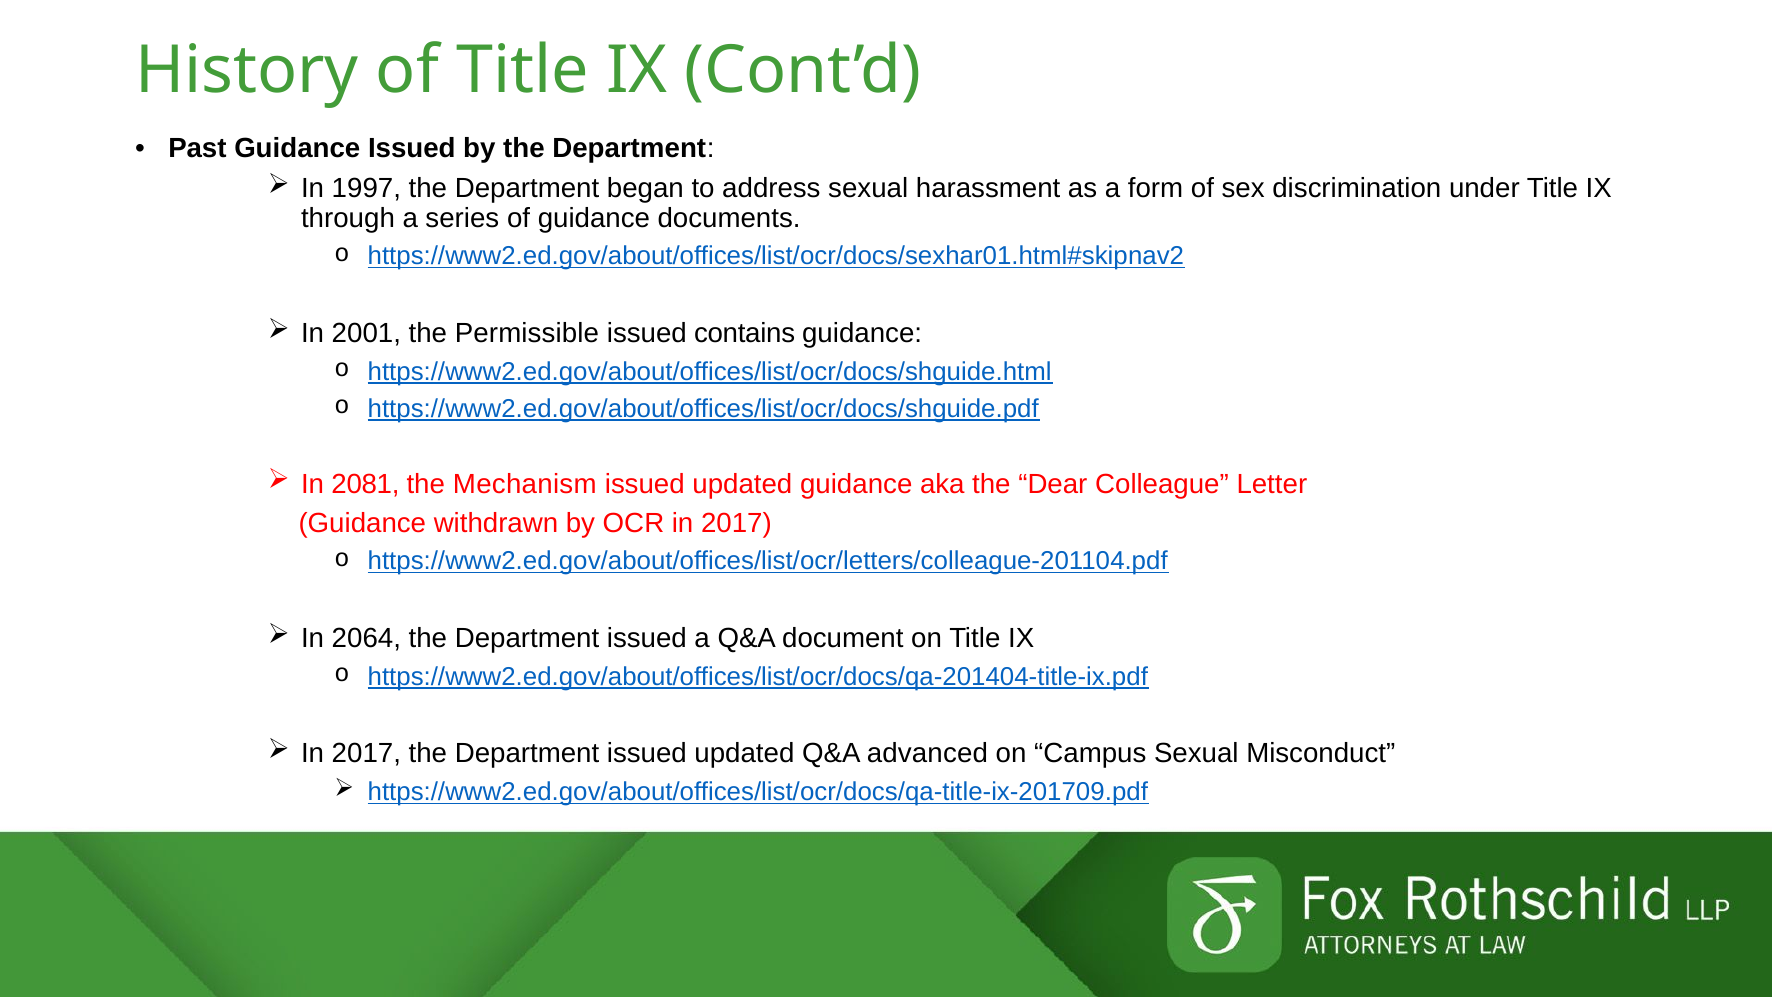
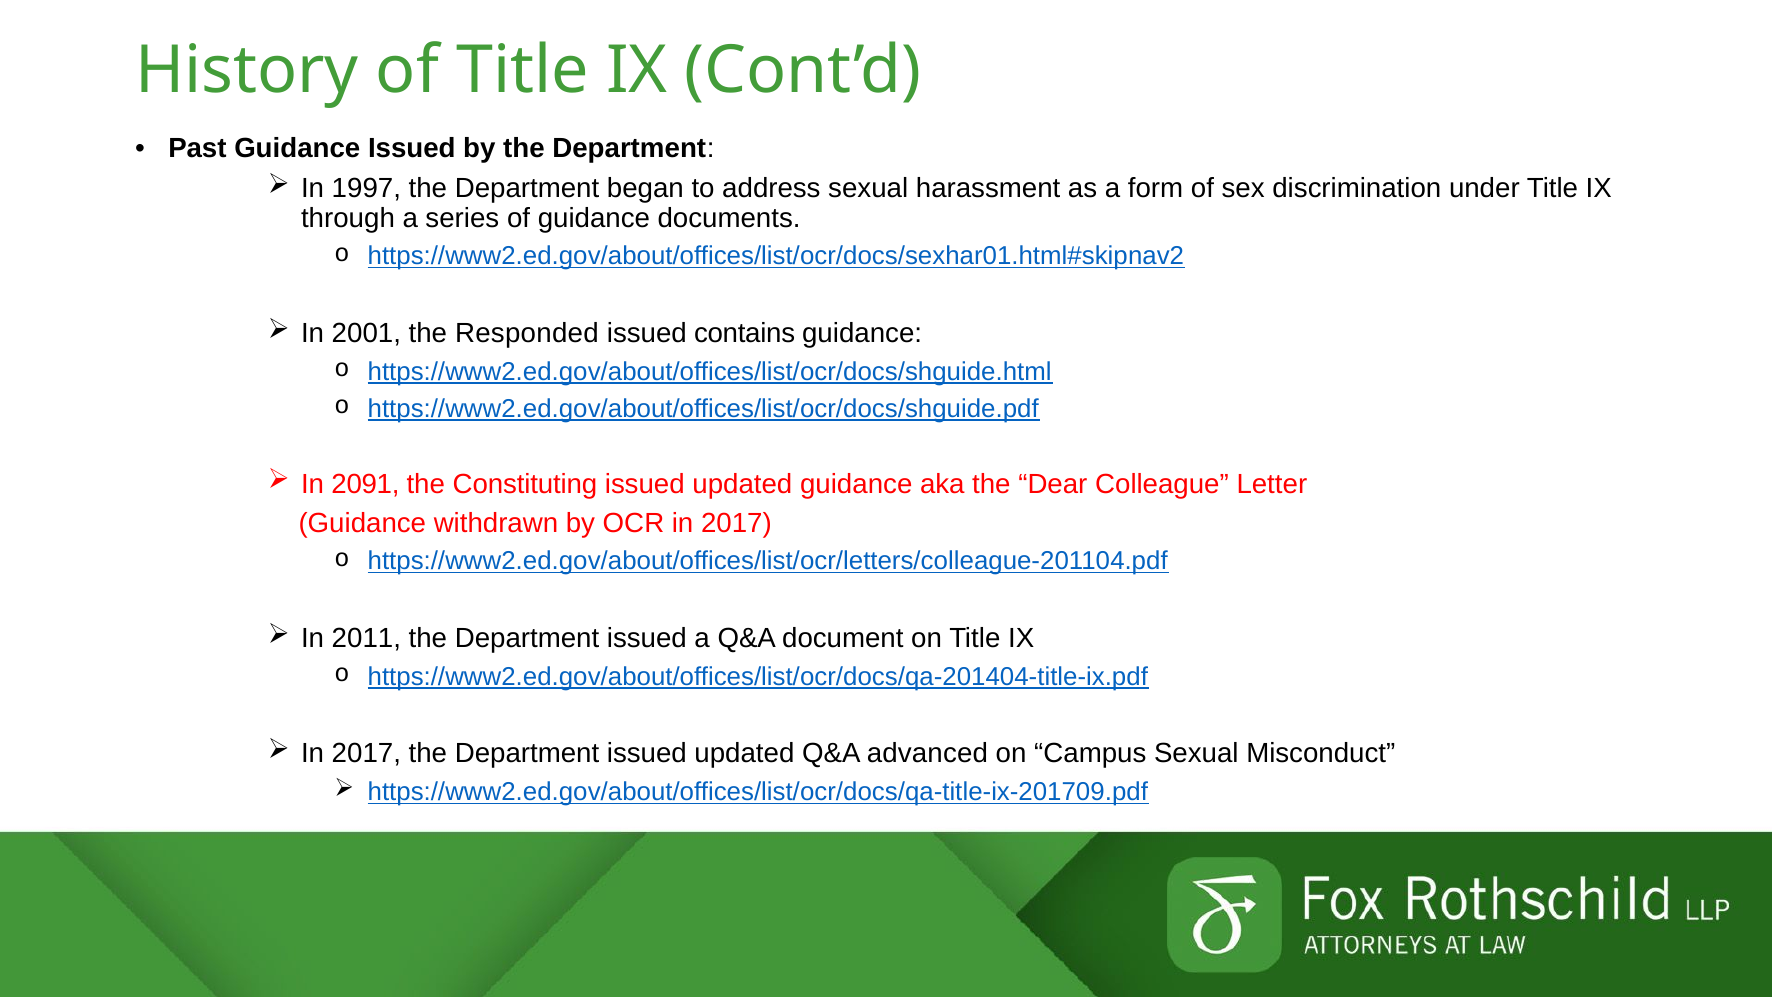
Permissible: Permissible -> Responded (527, 333)
2081: 2081 -> 2091 (365, 484)
Mechanism: Mechanism -> Constituting (525, 484)
2064: 2064 -> 2011 (366, 638)
